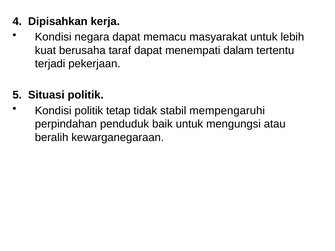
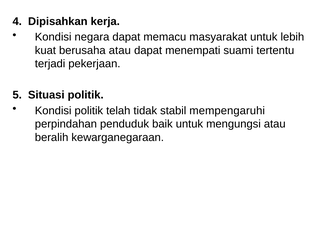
berusaha taraf: taraf -> atau (120, 50)
dalam: dalam -> suami (238, 50)
tetap: tetap -> telah (118, 111)
